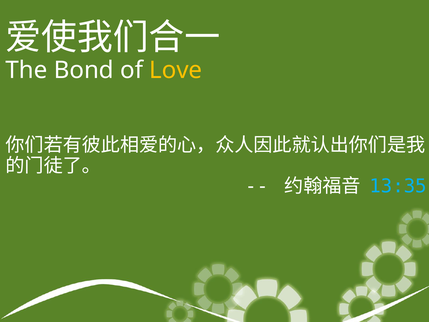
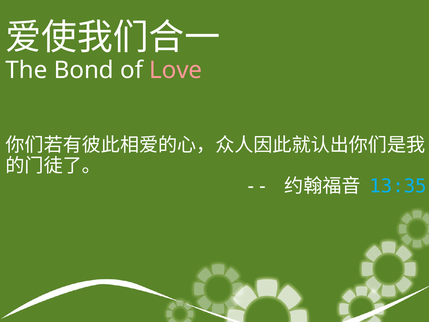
Love colour: yellow -> pink (176, 70)
